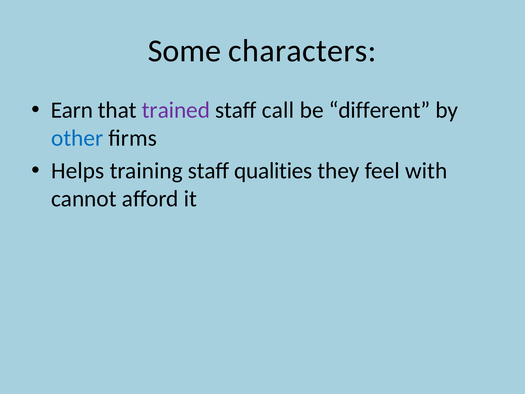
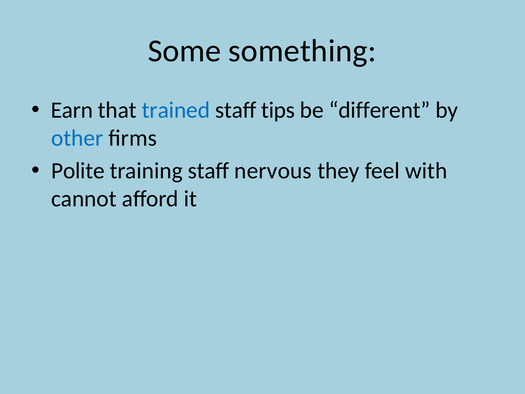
characters: characters -> something (302, 51)
trained colour: purple -> blue (176, 110)
call: call -> tips (278, 110)
Helps: Helps -> Polite (78, 171)
qualities: qualities -> nervous (273, 171)
